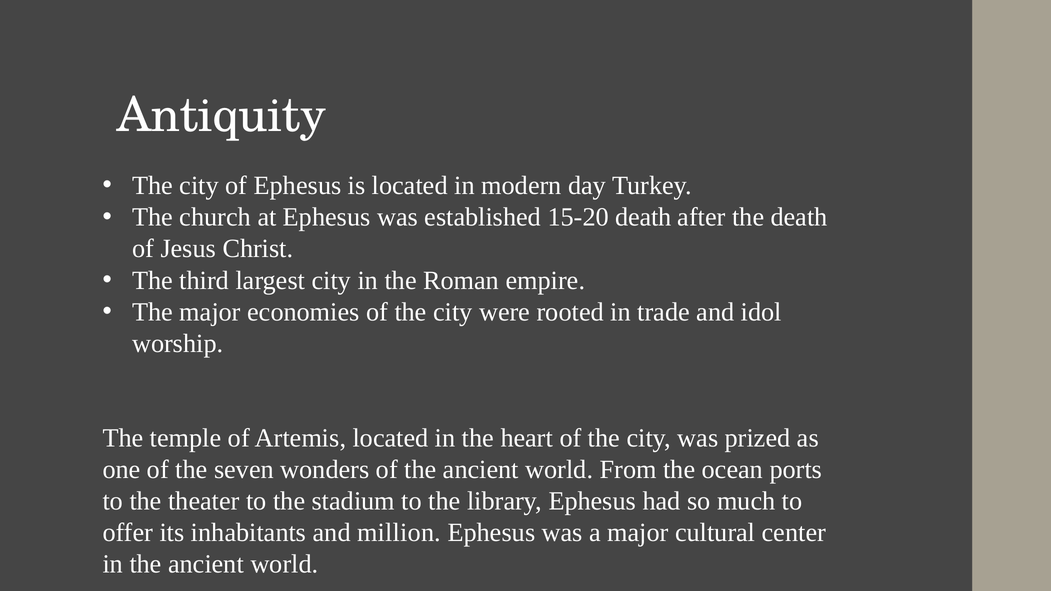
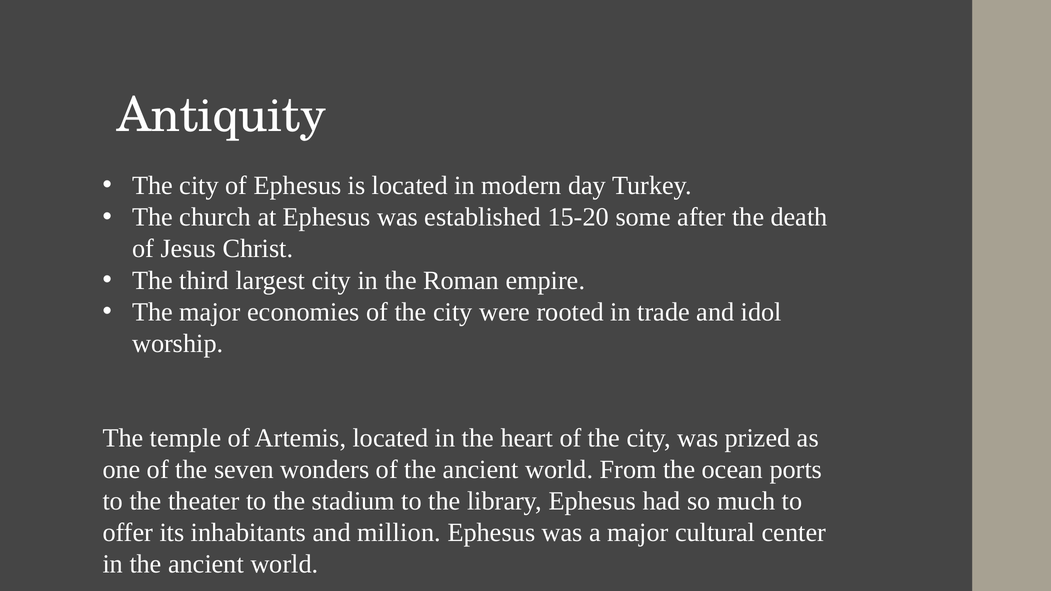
15-20 death: death -> some (643, 217)
